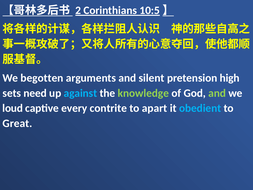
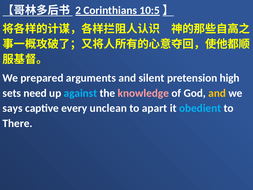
begotten: begotten -> prepared (42, 78)
knowledge colour: light green -> pink (143, 93)
and colour: light green -> yellow (217, 93)
loud: loud -> says (13, 108)
contrite: contrite -> unclean (108, 108)
Great: Great -> There (18, 123)
